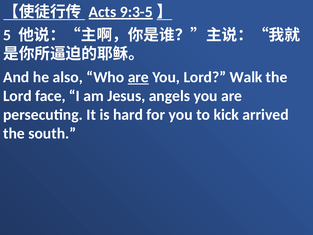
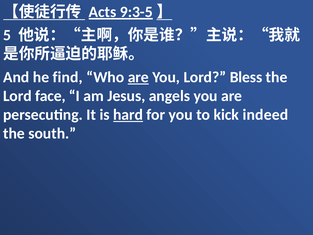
also: also -> find (68, 77)
Walk: Walk -> Bless (246, 77)
hard underline: none -> present (128, 115)
arrived: arrived -> indeed (265, 115)
